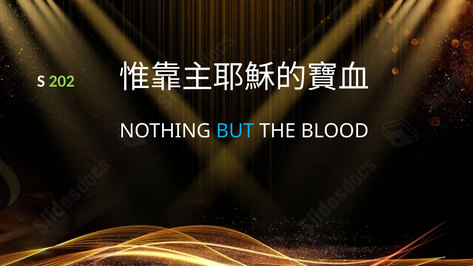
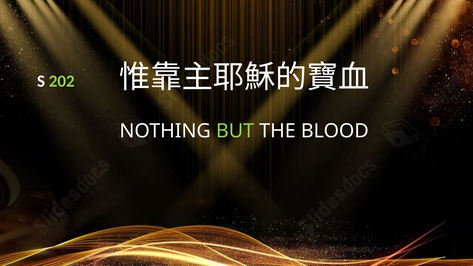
BUT colour: light blue -> light green (235, 131)
